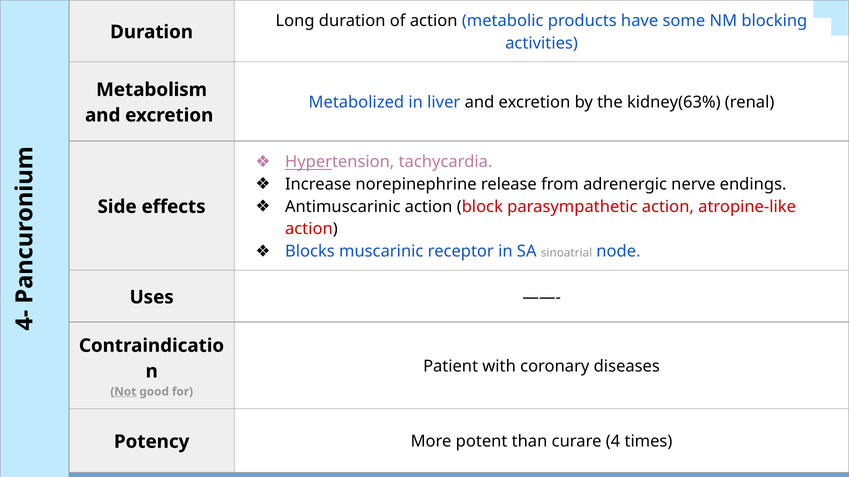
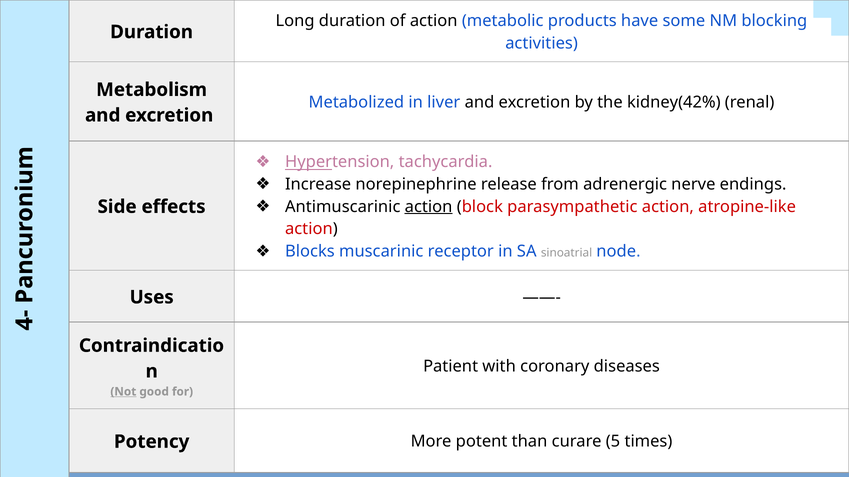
kidney(63%: kidney(63% -> kidney(42% (674, 103)
action underline: none -> present (429, 207)
curare 4: 4 -> 5 (613, 442)
